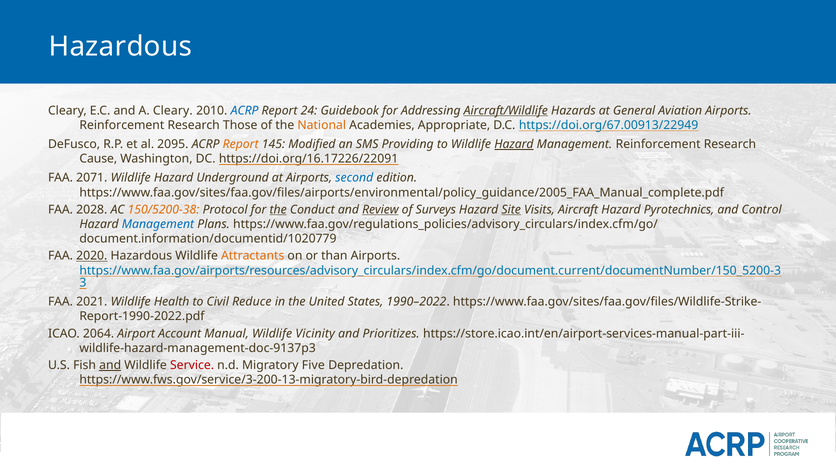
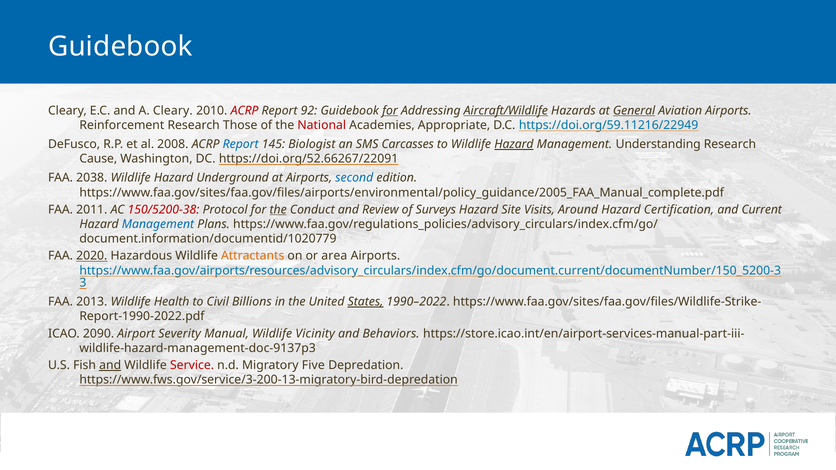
Hazardous: Hazardous -> Guidebook (120, 46)
ACRP colour: blue -> red (245, 111)
24: 24 -> 92 (309, 111)
for underline: none -> present (390, 111)
General underline: none -> present (634, 111)
National colour: orange -> red (322, 125)
https://doi.org/67.00913/22949: https://doi.org/67.00913/22949 -> https://doi.org/59.11216/22949 (609, 125)
2095: 2095 -> 2008 (173, 144)
Report colour: orange -> blue (241, 144)
Modified: Modified -> Biologist (312, 144)
Providing: Providing -> Carcasses (408, 144)
Management Reinforcement: Reinforcement -> Understanding (658, 144)
https://doi.org/16.17226/22091: https://doi.org/16.17226/22091 -> https://doi.org/52.66267/22091 (309, 159)
2071: 2071 -> 2038 (92, 178)
2028: 2028 -> 2011 (92, 210)
150/5200-38 colour: orange -> red (164, 210)
Review underline: present -> none (380, 210)
Site underline: present -> none (511, 210)
Aircraft: Aircraft -> Around (578, 210)
Pyrotechnics: Pyrotechnics -> Certification (679, 210)
Control: Control -> Current (762, 210)
than: than -> area (334, 256)
2021: 2021 -> 2013 (92, 302)
Reduce: Reduce -> Billions (252, 302)
States underline: none -> present (365, 302)
2064: 2064 -> 2090 (99, 334)
Account: Account -> Severity (180, 334)
Prioritizes: Prioritizes -> Behaviors (391, 334)
